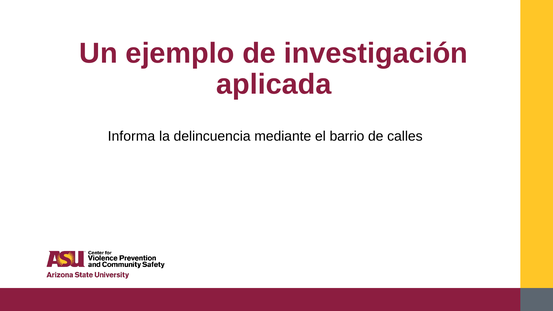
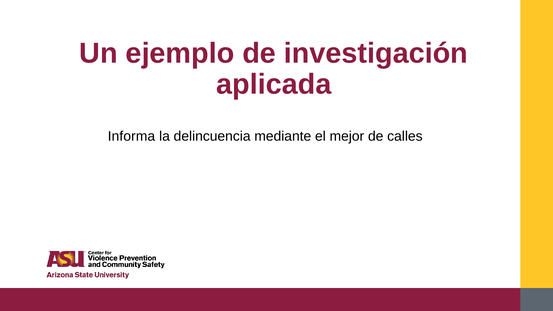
barrio: barrio -> mejor (347, 136)
